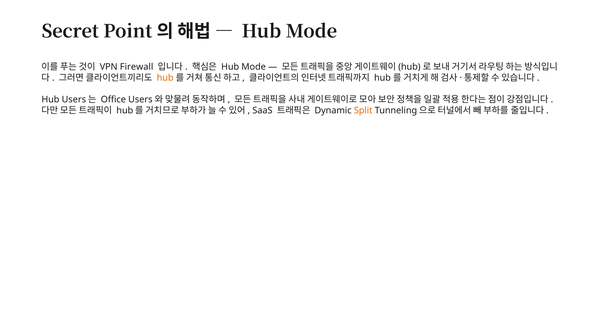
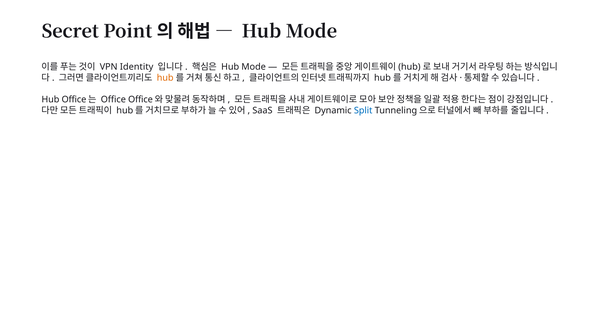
Firewall: Firewall -> Identity (137, 67)
Hub Users: Users -> Office (74, 100)
Office Users: Users -> Office (140, 100)
Split colour: orange -> blue (363, 110)
